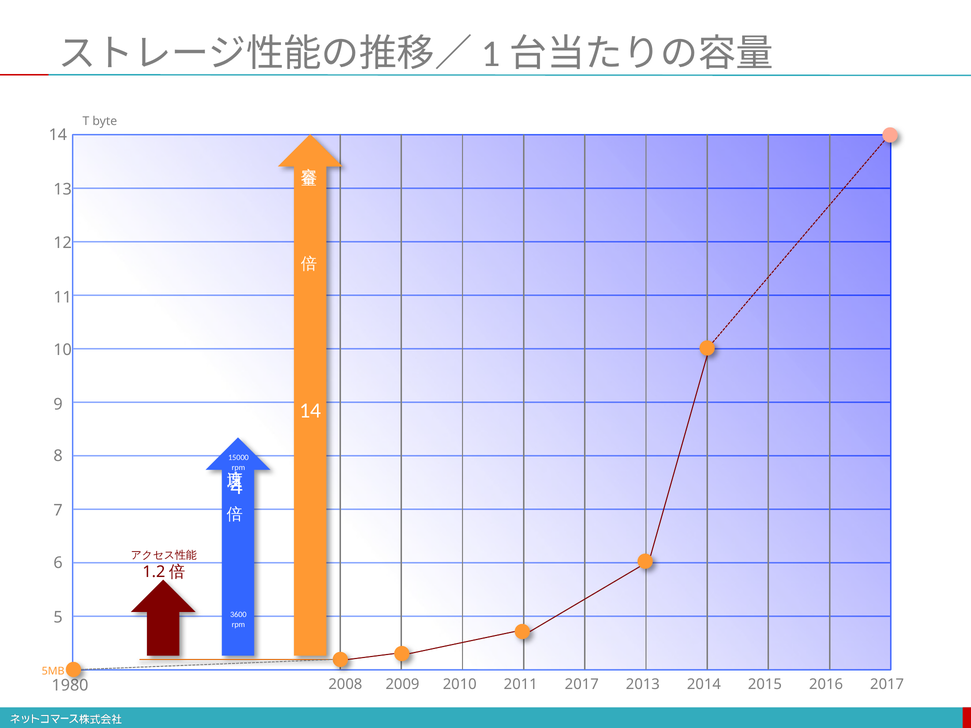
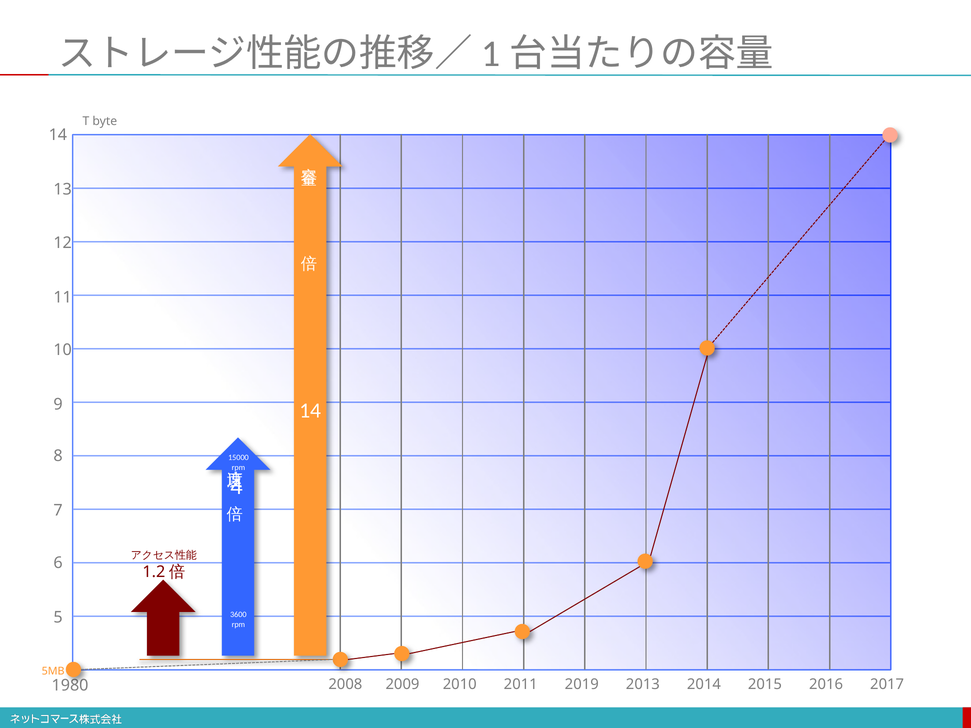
2011 2017: 2017 -> 2019 (582, 685)
